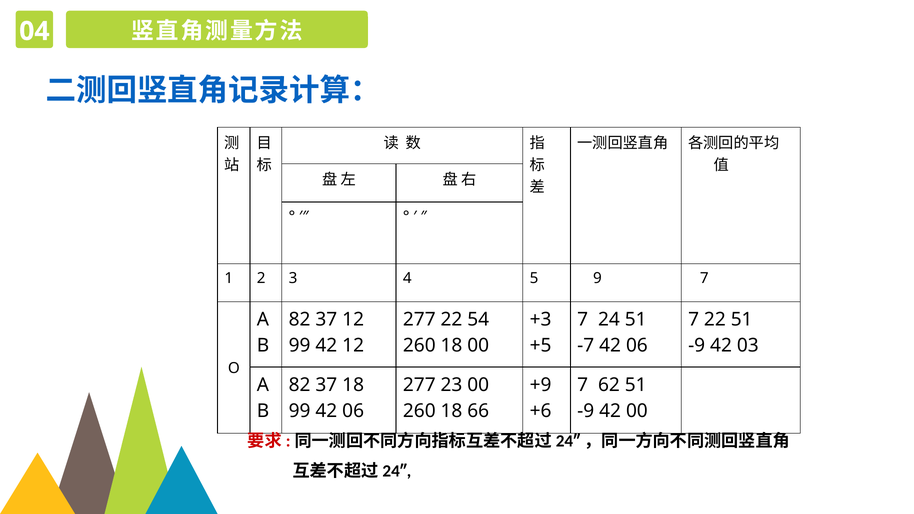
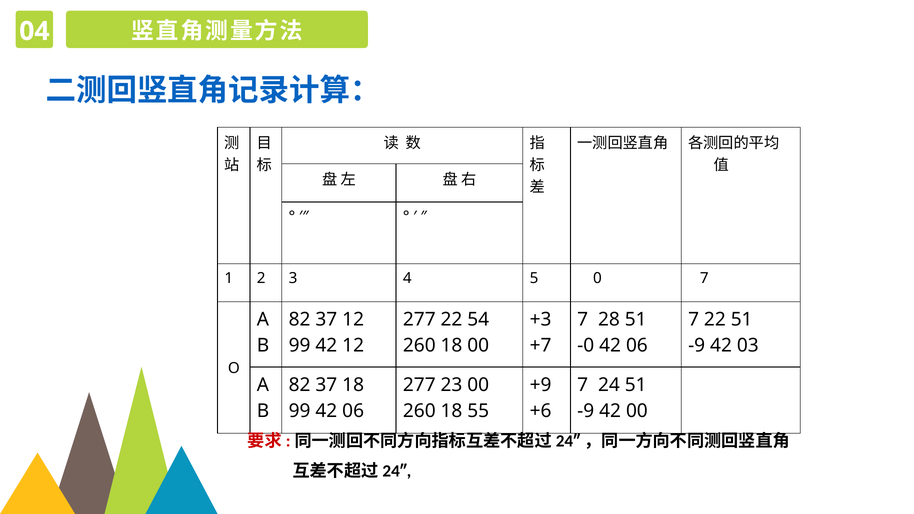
9: 9 -> 0 (597, 278)
24: 24 -> 28 (609, 320)
+5: +5 -> +7 (541, 346)
-7: -7 -> -0 (586, 346)
62: 62 -> 24 (609, 385)
66: 66 -> 55 (478, 411)
